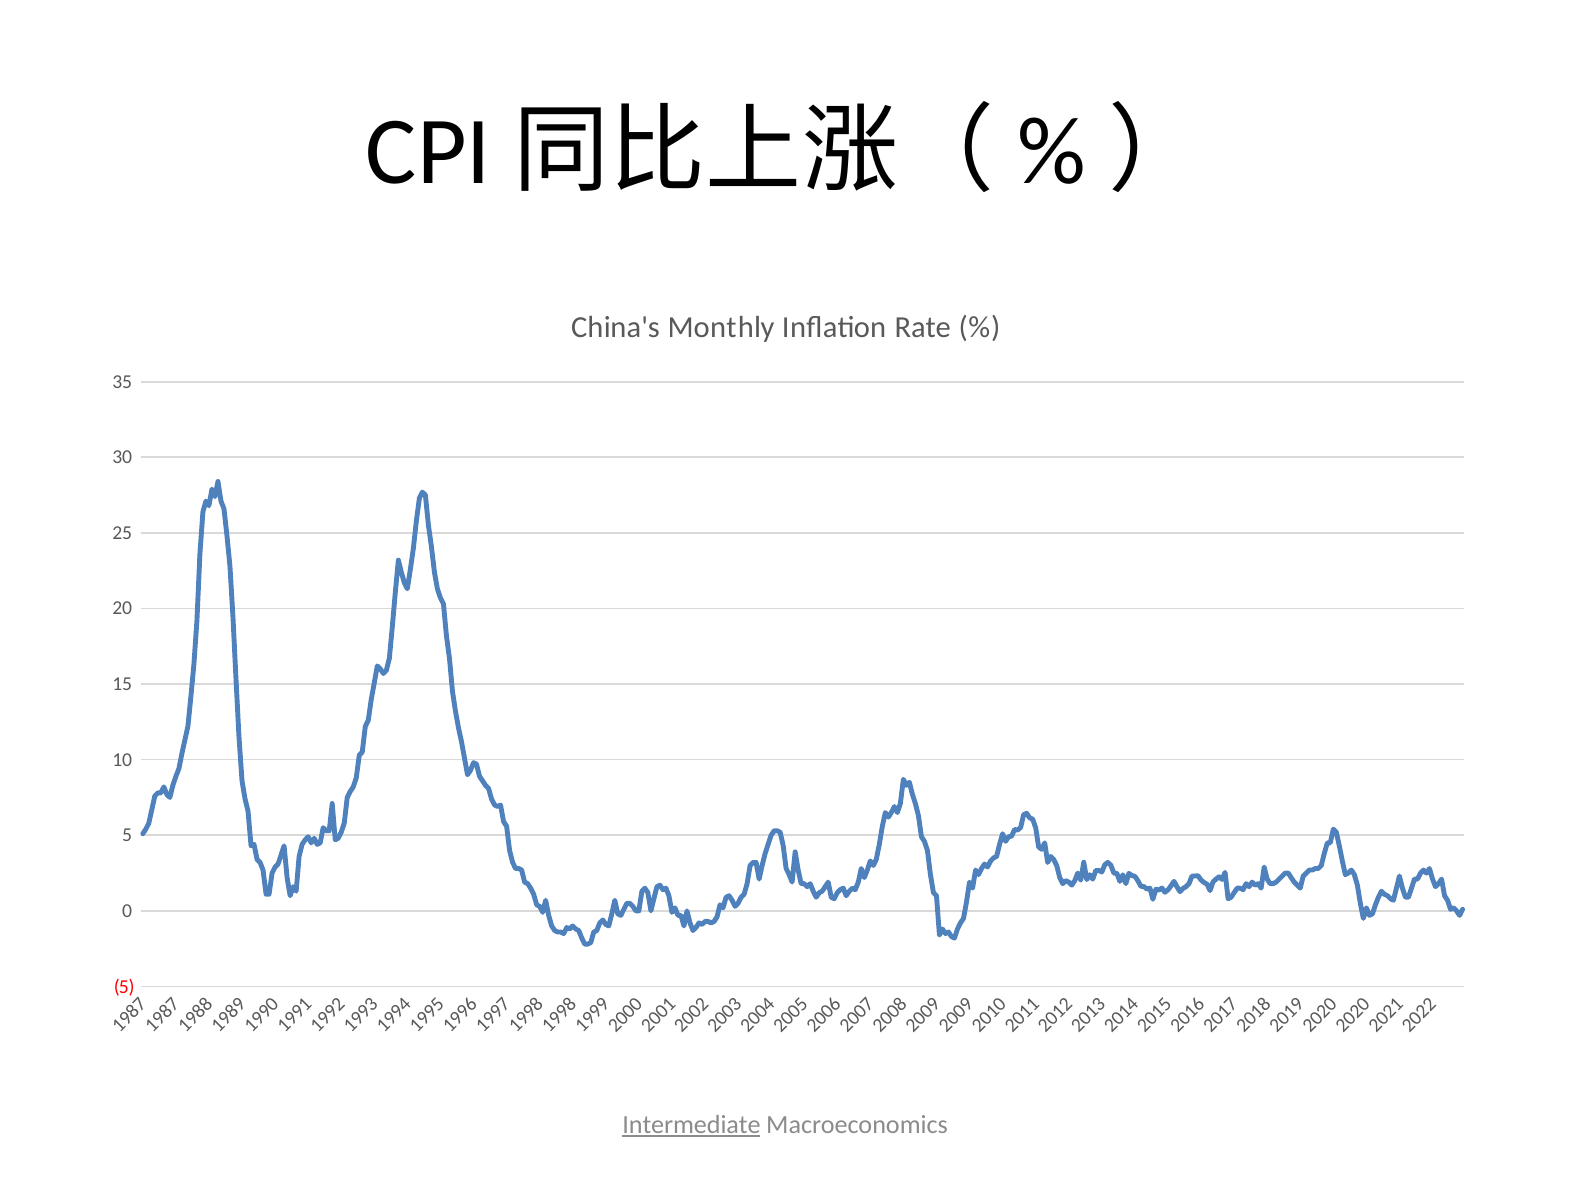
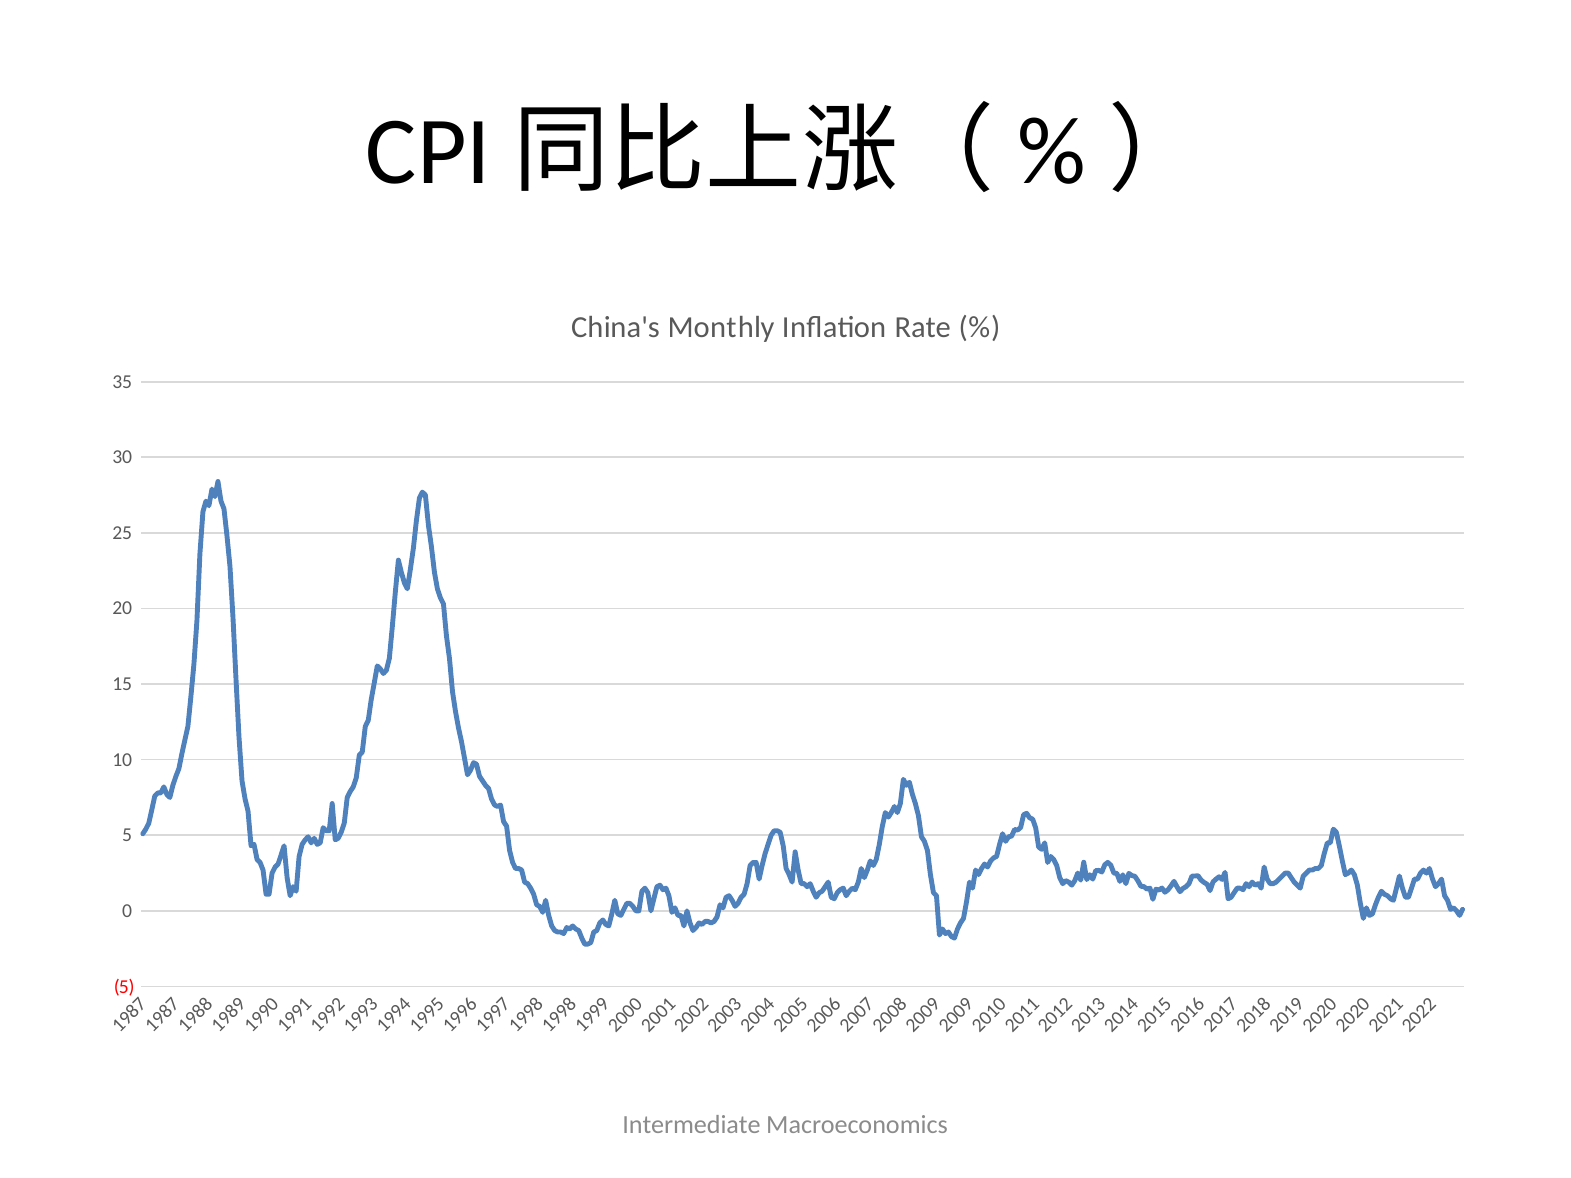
Intermediate underline: present -> none (691, 1125)
